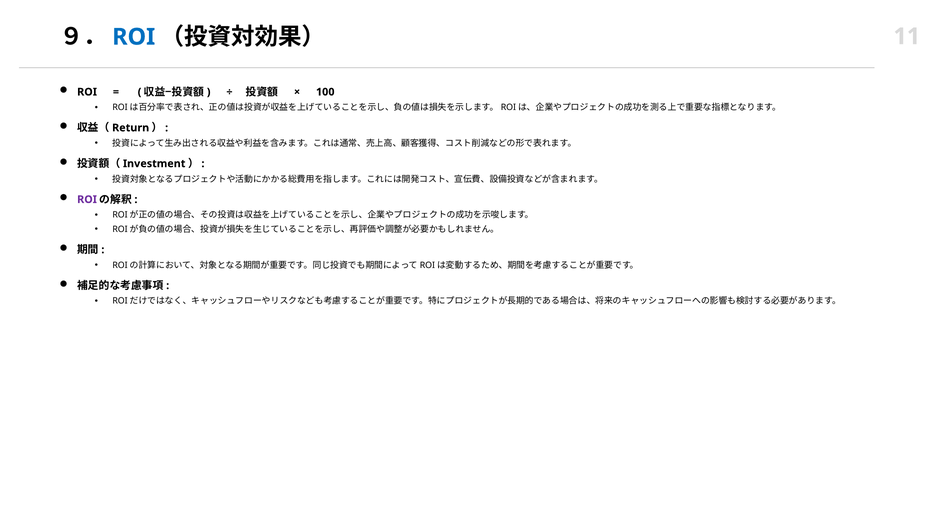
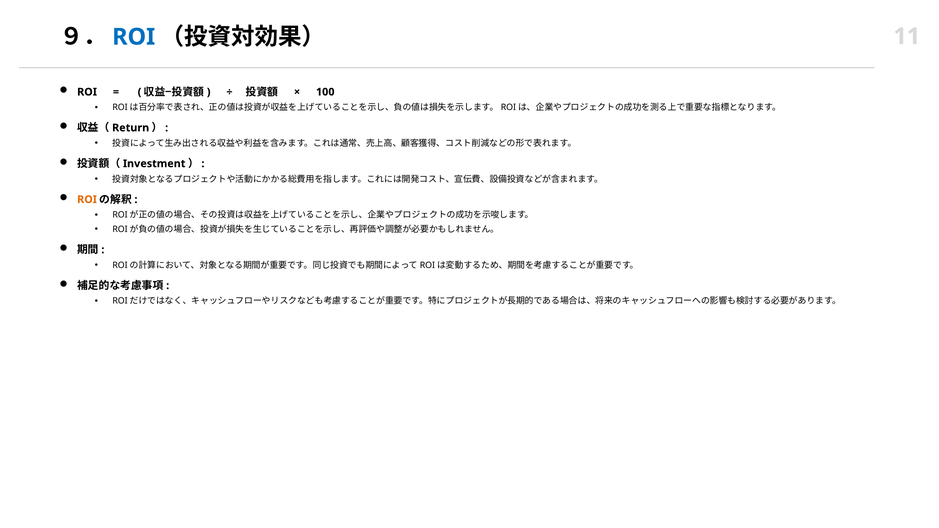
ROI colour: purple -> orange (87, 200)
